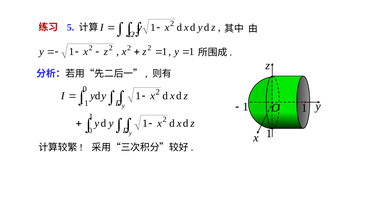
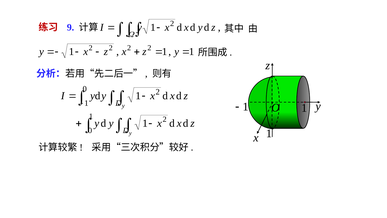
5: 5 -> 9 (71, 27)
